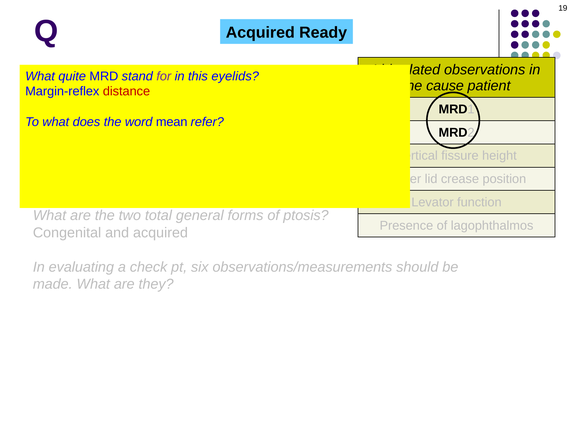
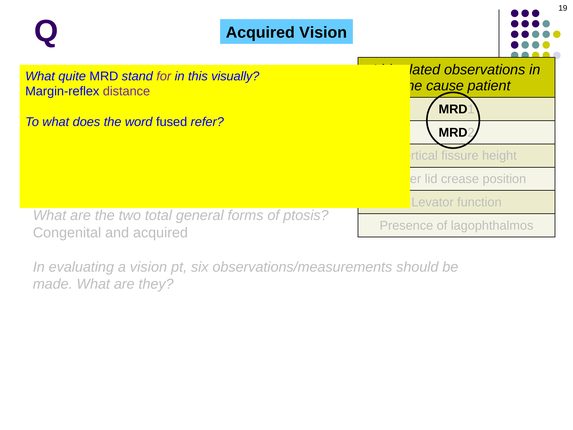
Acquired Ready: Ready -> Vision (323, 33)
eyelids: eyelids -> visually (235, 76)
distance colour: red -> purple (126, 91)
mean: mean -> fused (172, 122)
a check: check -> vision (148, 267)
